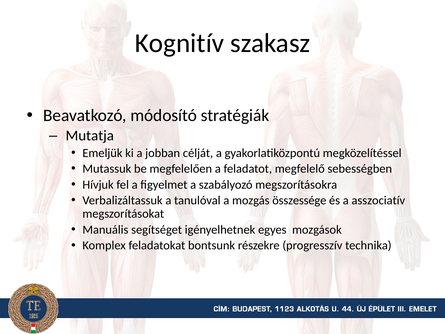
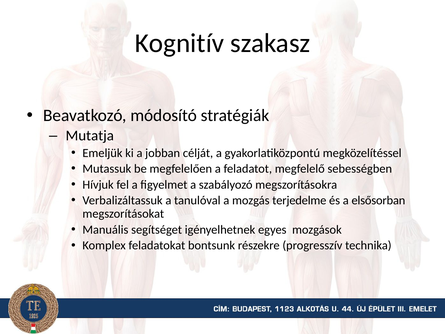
összessége: összessége -> terjedelme (299, 200)
asszociatív: asszociatív -> elsősorban (378, 200)
